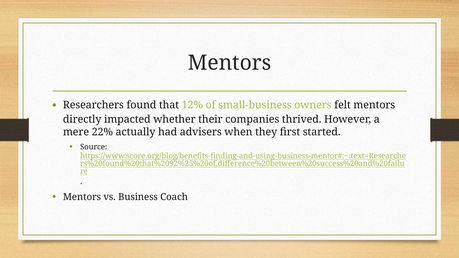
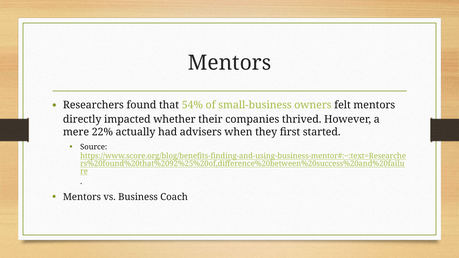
12%: 12% -> 54% (192, 105)
